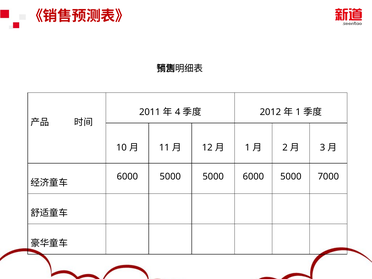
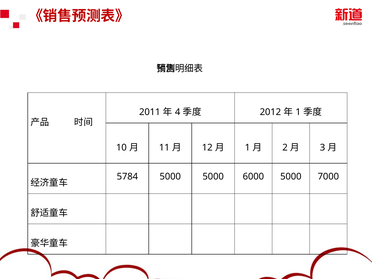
6000: 6000 -> 5784 (127, 176)
